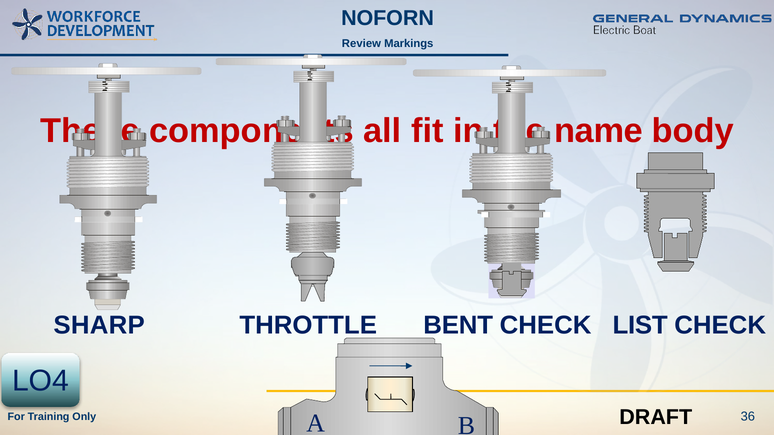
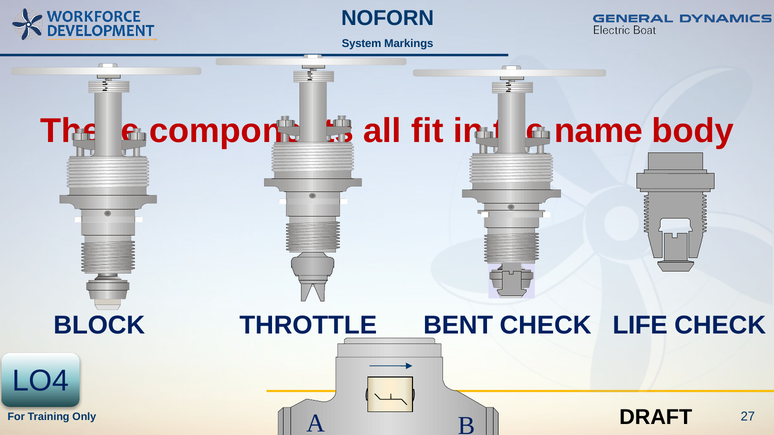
Review: Review -> System (362, 43)
SHARP: SHARP -> BLOCK (99, 326)
LIST: LIST -> LIFE (640, 326)
36: 36 -> 27 (748, 417)
